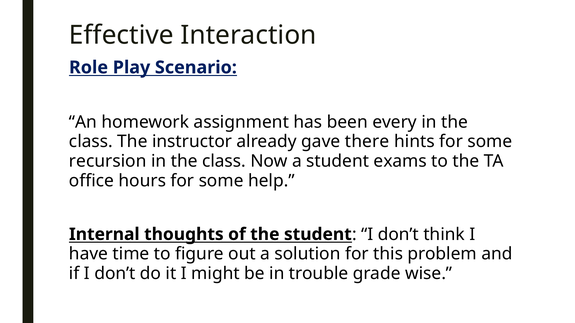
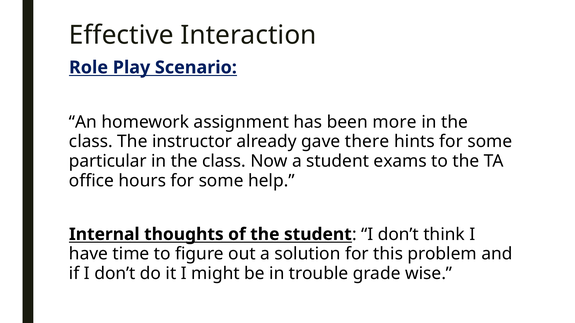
every: every -> more (394, 122)
recursion: recursion -> particular (108, 161)
